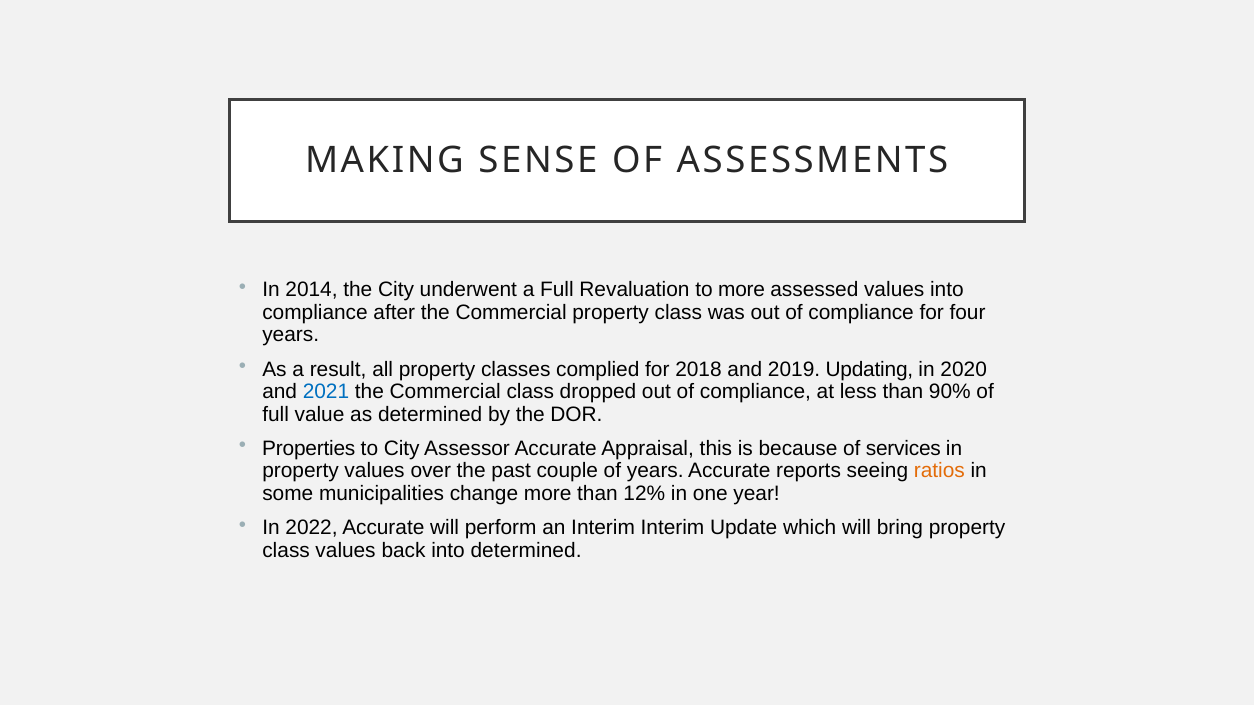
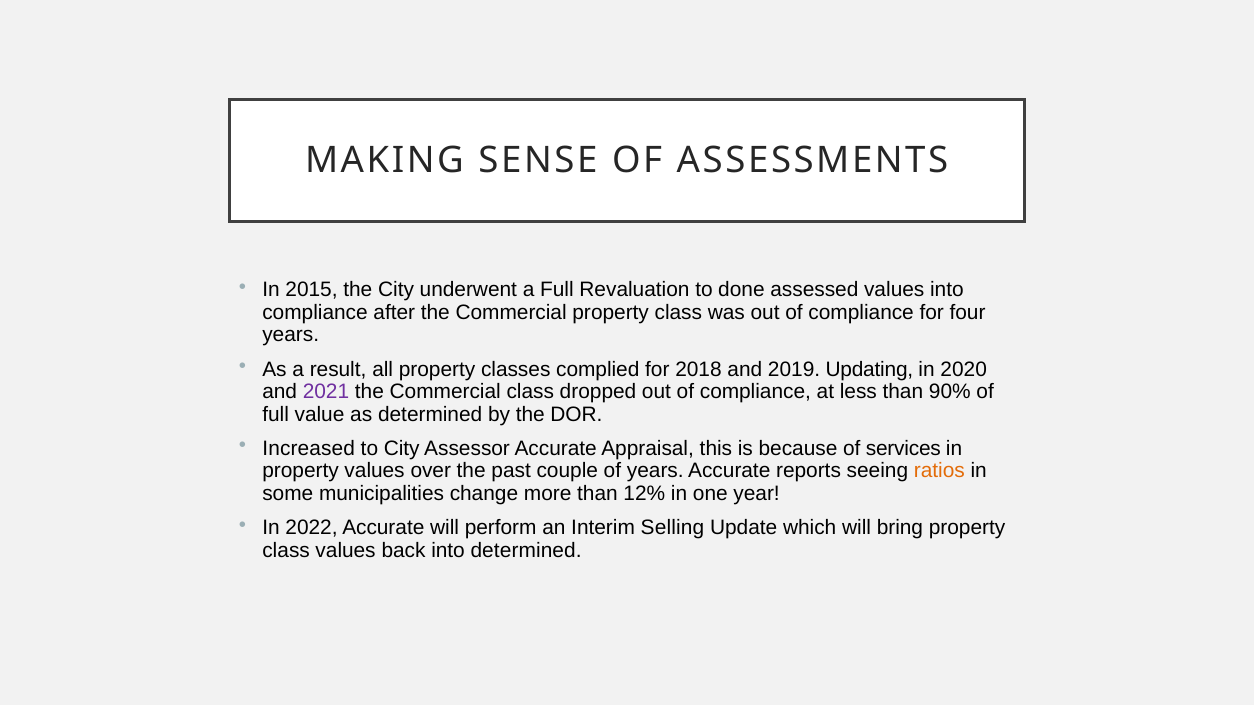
2014: 2014 -> 2015 (311, 290)
to more: more -> done (741, 290)
2021 colour: blue -> purple (326, 392)
Properties: Properties -> Increased (309, 449)
Interim Interim: Interim -> Selling (672, 528)
